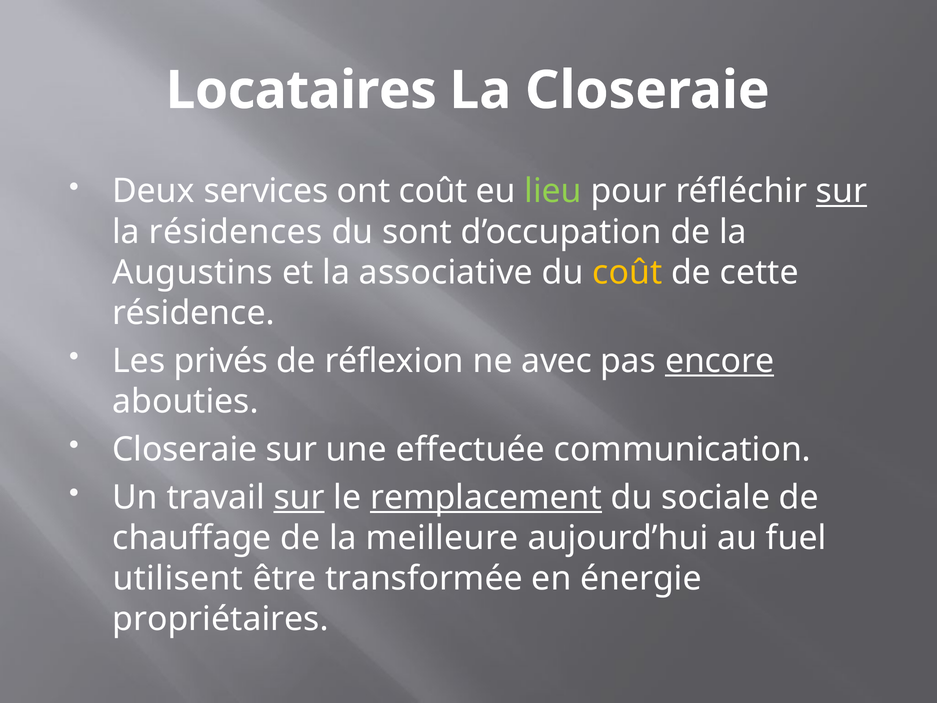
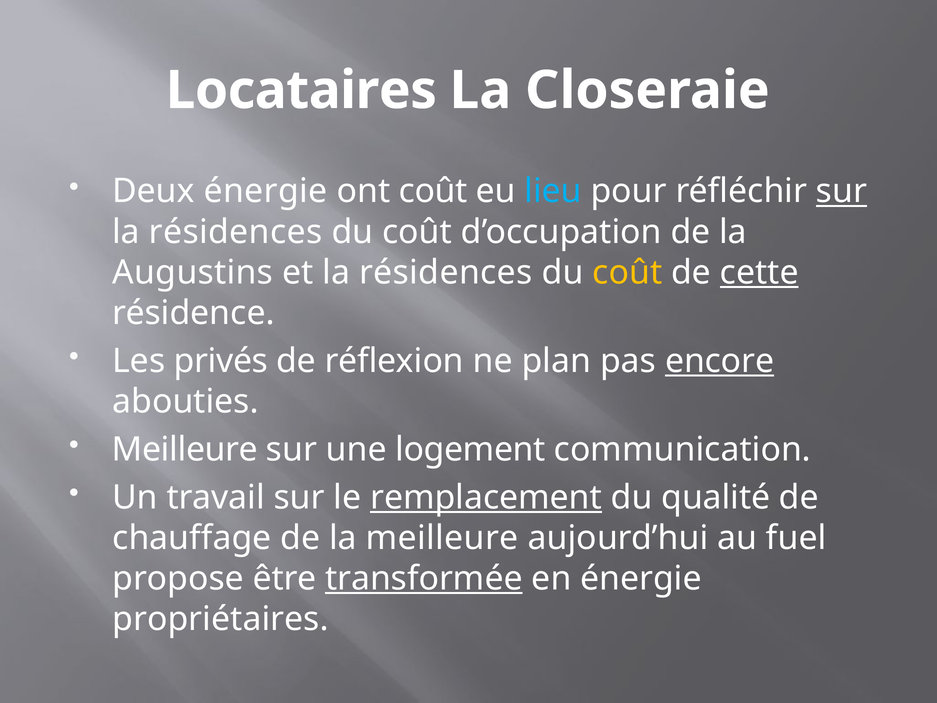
Deux services: services -> énergie (266, 191)
lieu colour: light green -> light blue (553, 191)
sont: sont -> coût (417, 232)
et la associative: associative -> résidences (446, 272)
cette underline: none -> present (759, 272)
avec: avec -> plan (556, 361)
Closeraie: Closeraie -> Meilleure (185, 449)
effectuée: effectuée -> logement (470, 449)
sur underline: present -> none (299, 497)
sociale: sociale -> qualité (716, 497)
utilisent: utilisent -> propose (178, 578)
transformée underline: none -> present (424, 578)
